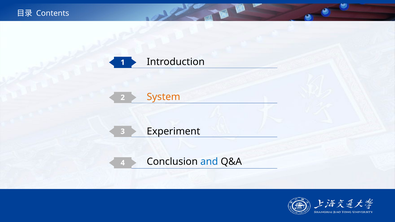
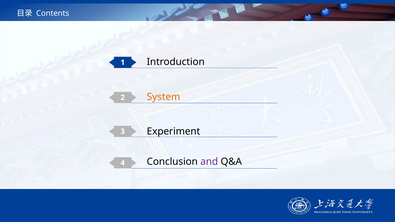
and colour: blue -> purple (209, 162)
